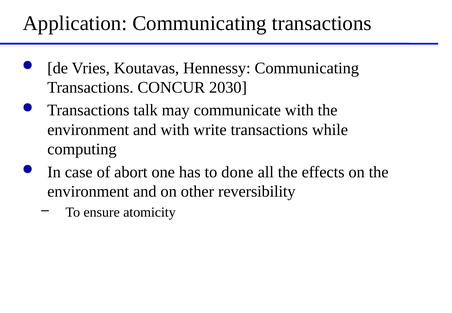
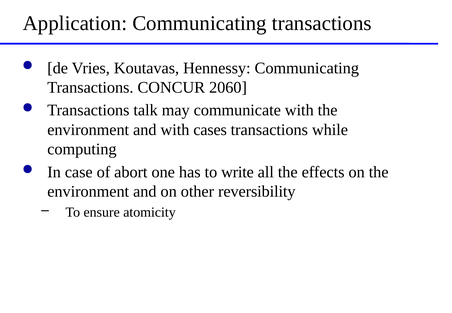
2030: 2030 -> 2060 (228, 88)
write: write -> cases (210, 130)
done: done -> write (238, 172)
